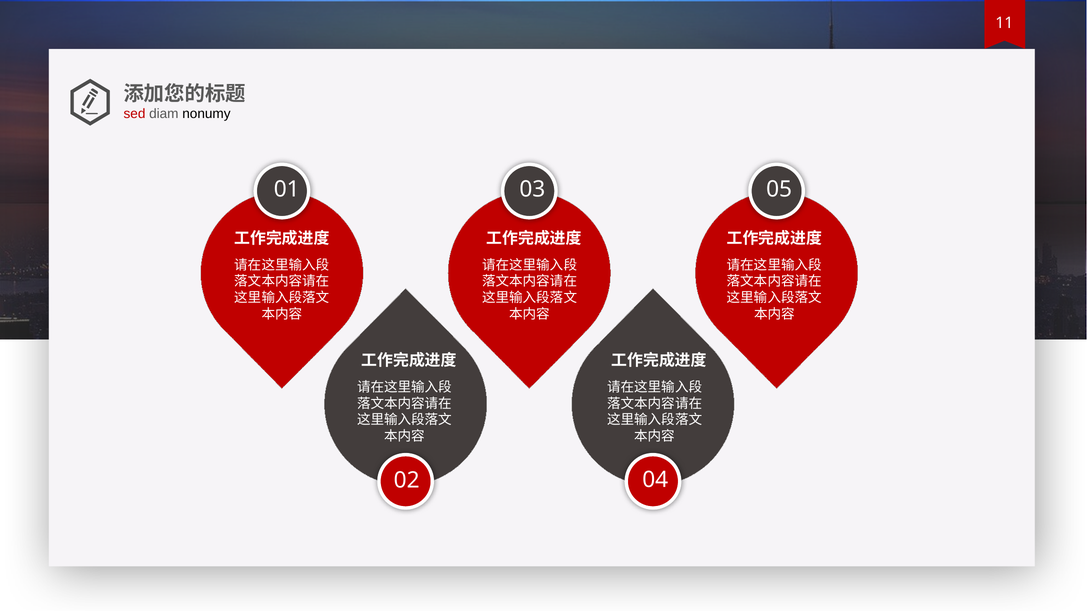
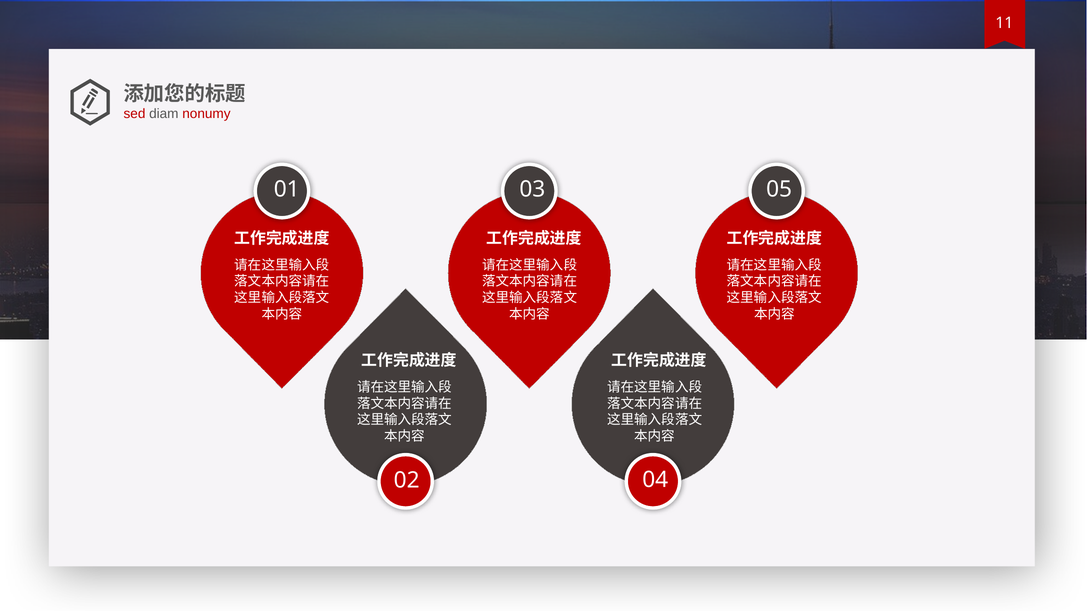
nonumy colour: black -> red (206, 114)
